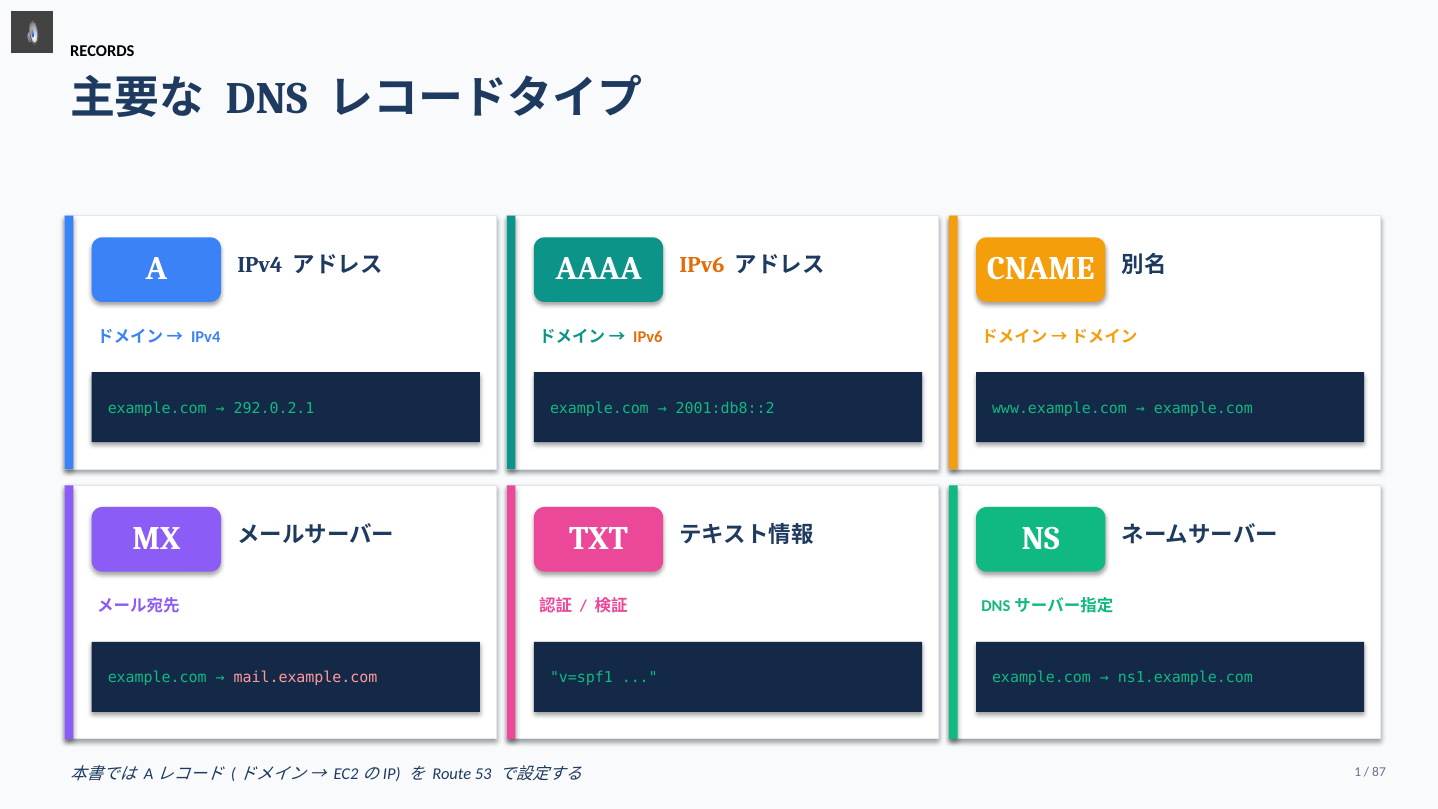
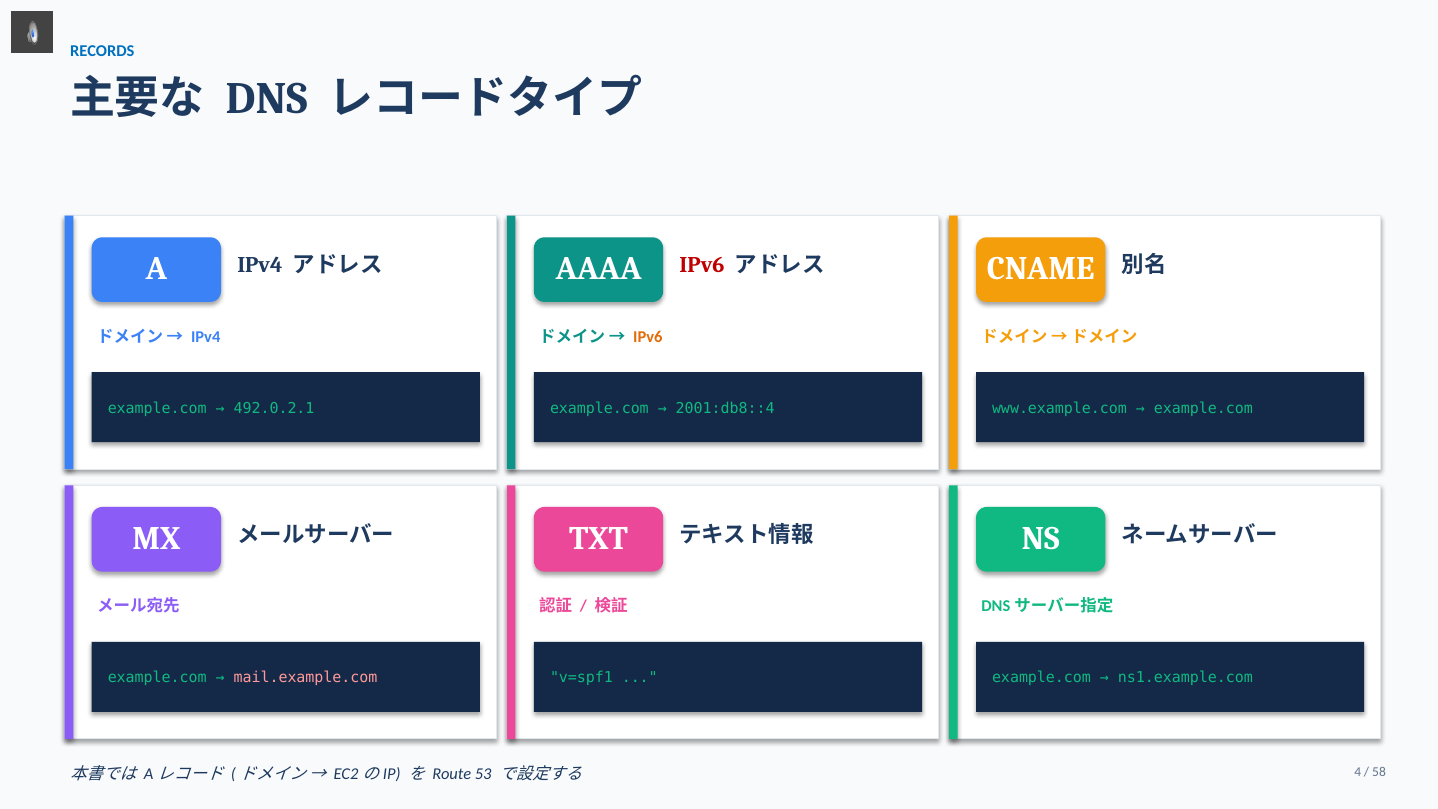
RECORDS colour: black -> blue (102, 51)
IPv6 colour: orange -> red (702, 265)
292.0.2.1: 292.0.2.1 -> 492.0.2.1 (274, 408)
2001:db8::2: 2001:db8::2 -> 2001:db8::4 (725, 408)
1: 1 -> 4 (1358, 772)
87: 87 -> 58 (1379, 772)
